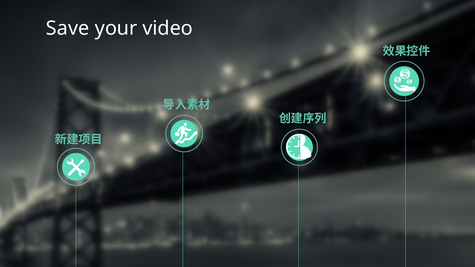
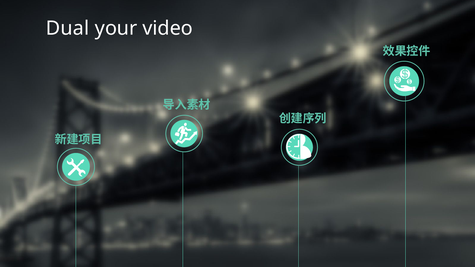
Save: Save -> Dual (68, 28)
